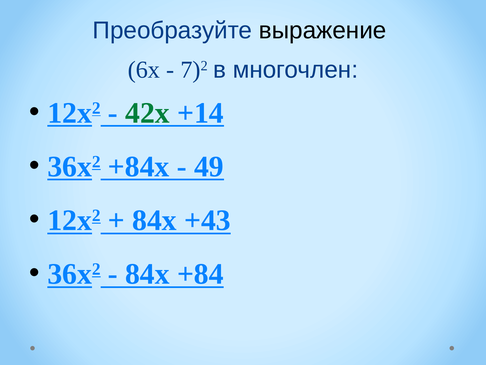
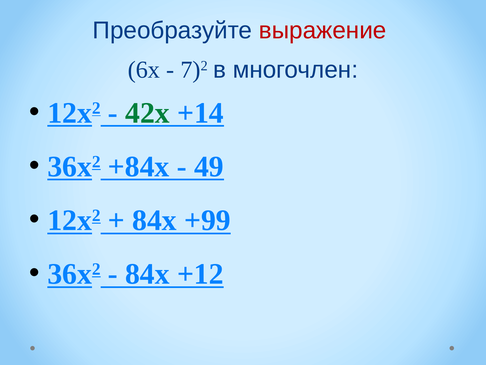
выражение colour: black -> red (323, 31)
+43: +43 -> +99 (207, 220)
+84: +84 -> +12 (200, 274)
